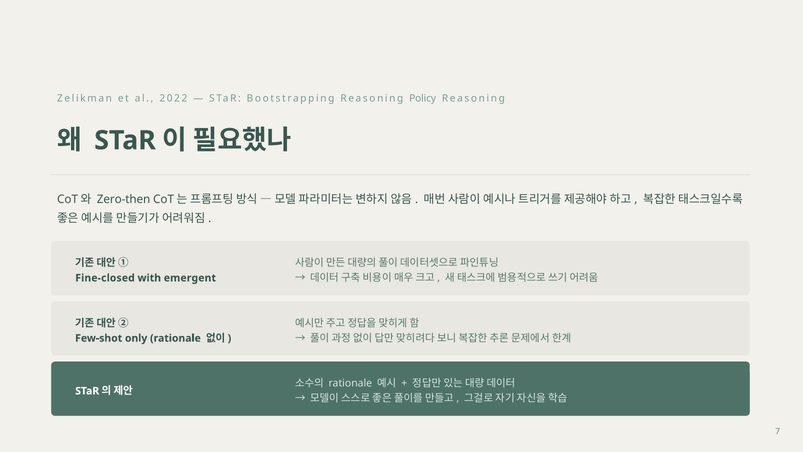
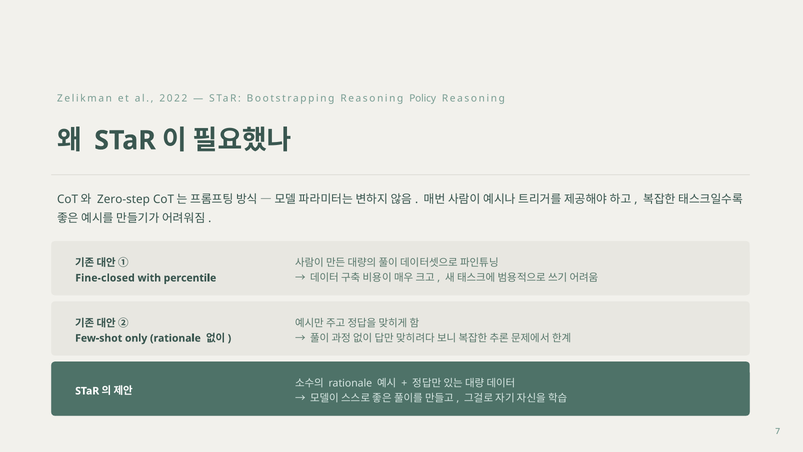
Zero-then: Zero-then -> Zero-step (123, 199)
emergent: emergent -> percentile (190, 278)
